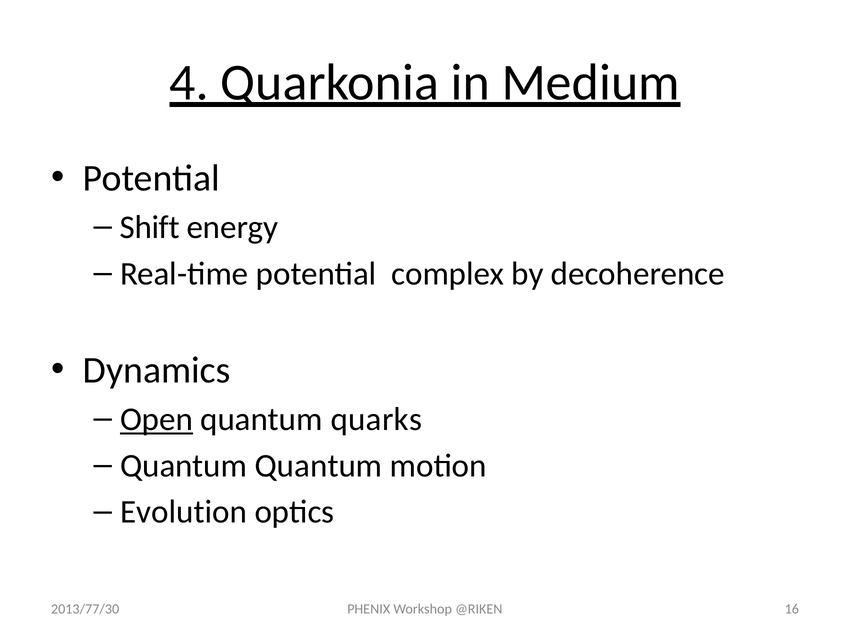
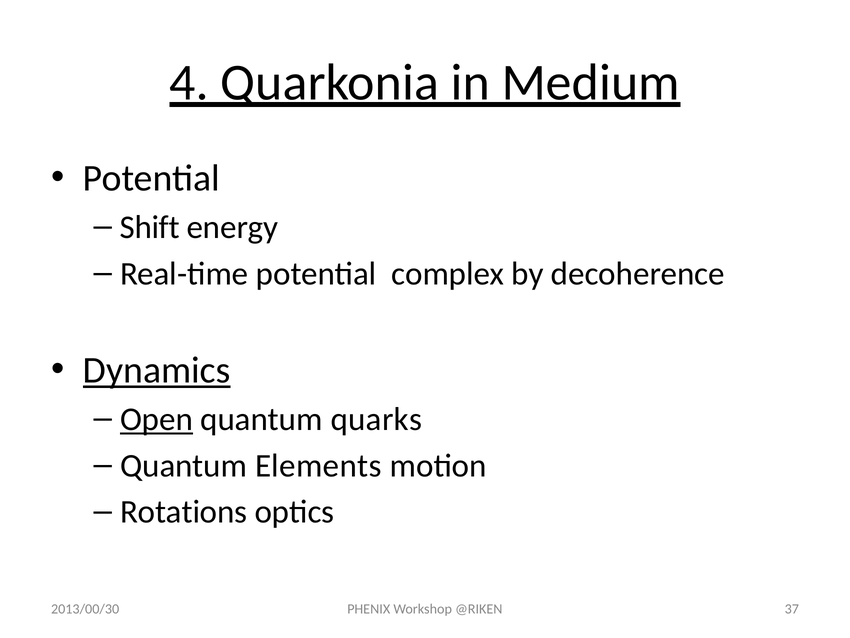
Dynamics underline: none -> present (157, 370)
Quantum Quantum: Quantum -> Elements (318, 465)
Evolution: Evolution -> Rotations (184, 512)
2013/77/30: 2013/77/30 -> 2013/00/30 (85, 609)
16: 16 -> 37 (792, 609)
